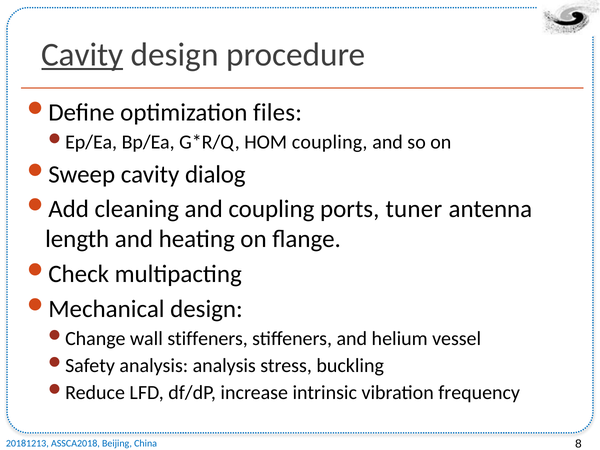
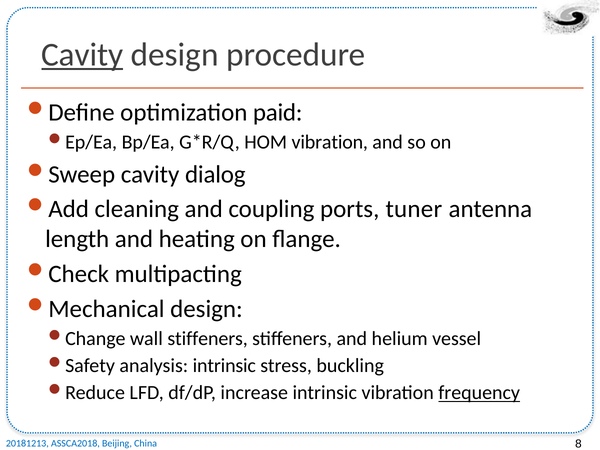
files: files -> paid (278, 112)
HOM coupling: coupling -> vibration (330, 142)
analysis analysis: analysis -> intrinsic (224, 366)
frequency underline: none -> present (479, 393)
